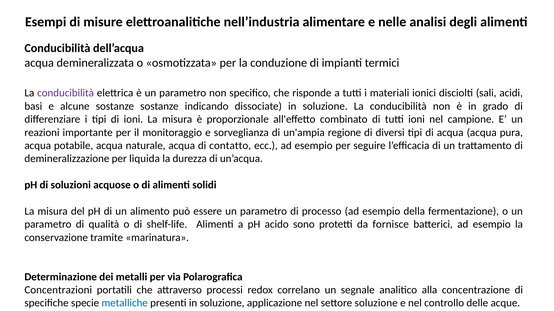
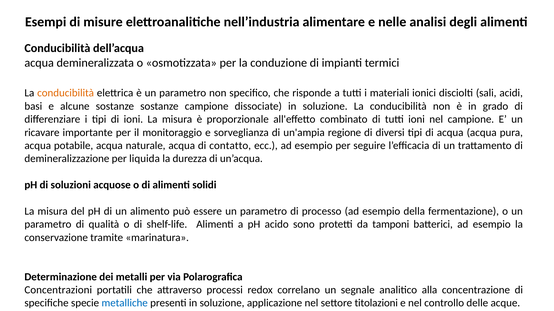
conducibilità colour: purple -> orange (66, 93)
sostanze indicando: indicando -> campione (207, 106)
reazioni: reazioni -> ricavare (42, 133)
fornisce: fornisce -> tamponi (391, 225)
settore soluzione: soluzione -> titolazioni (376, 304)
